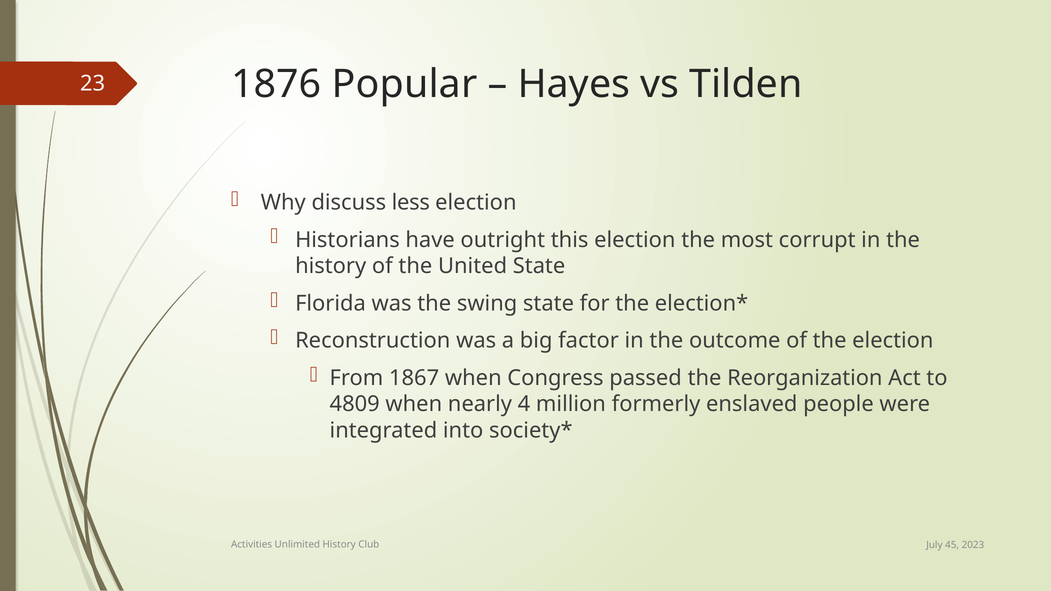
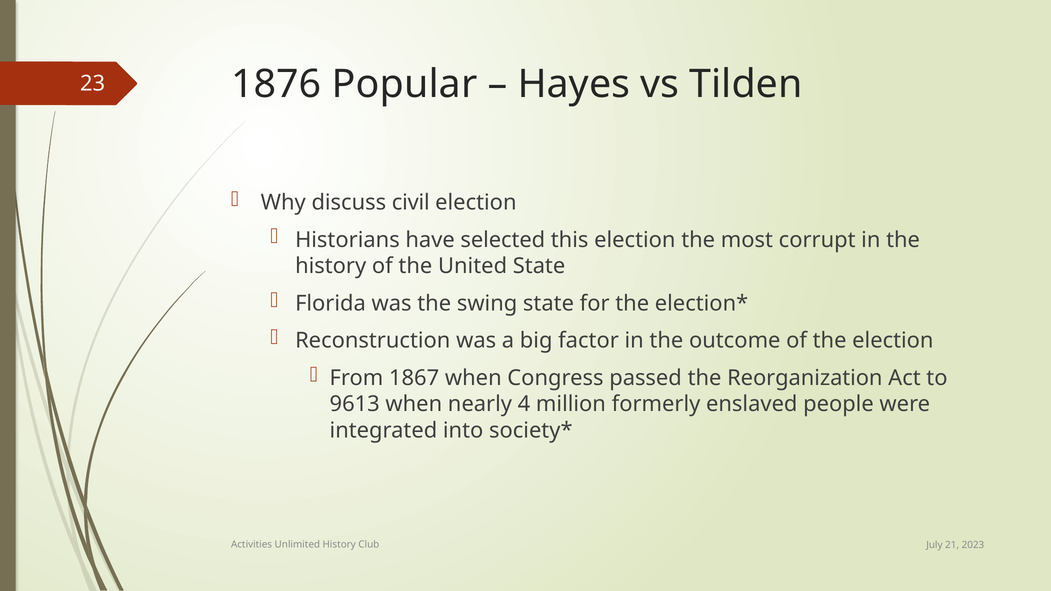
less: less -> civil (411, 203)
outright: outright -> selected (503, 240)
4809: 4809 -> 9613 (355, 404)
45: 45 -> 21 (952, 545)
